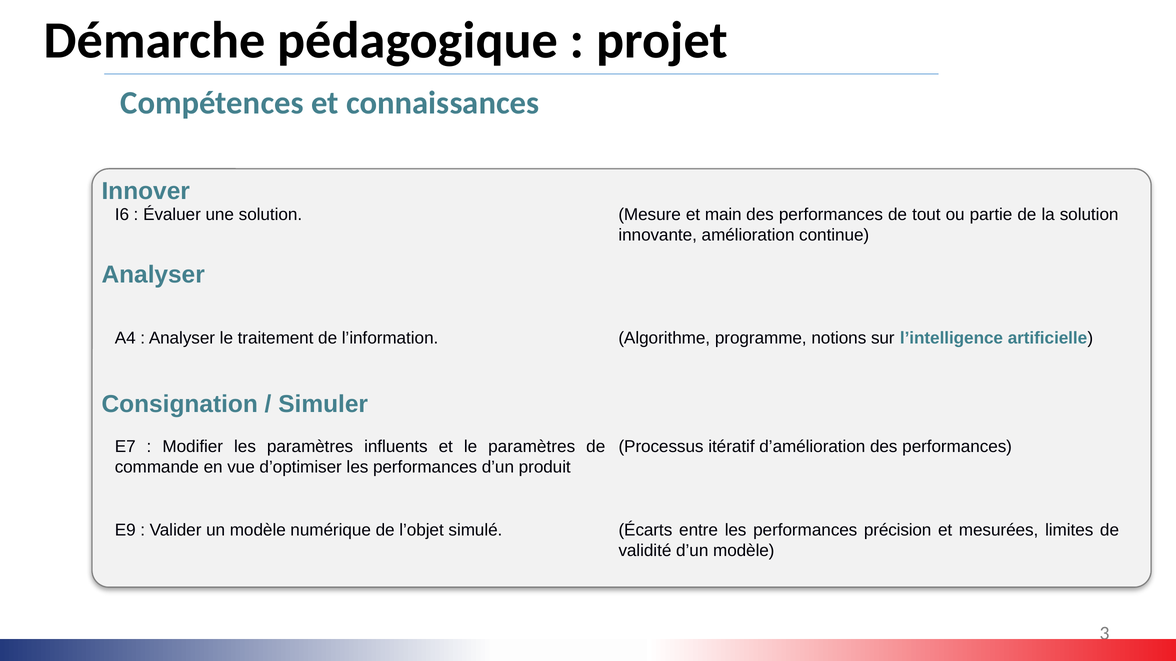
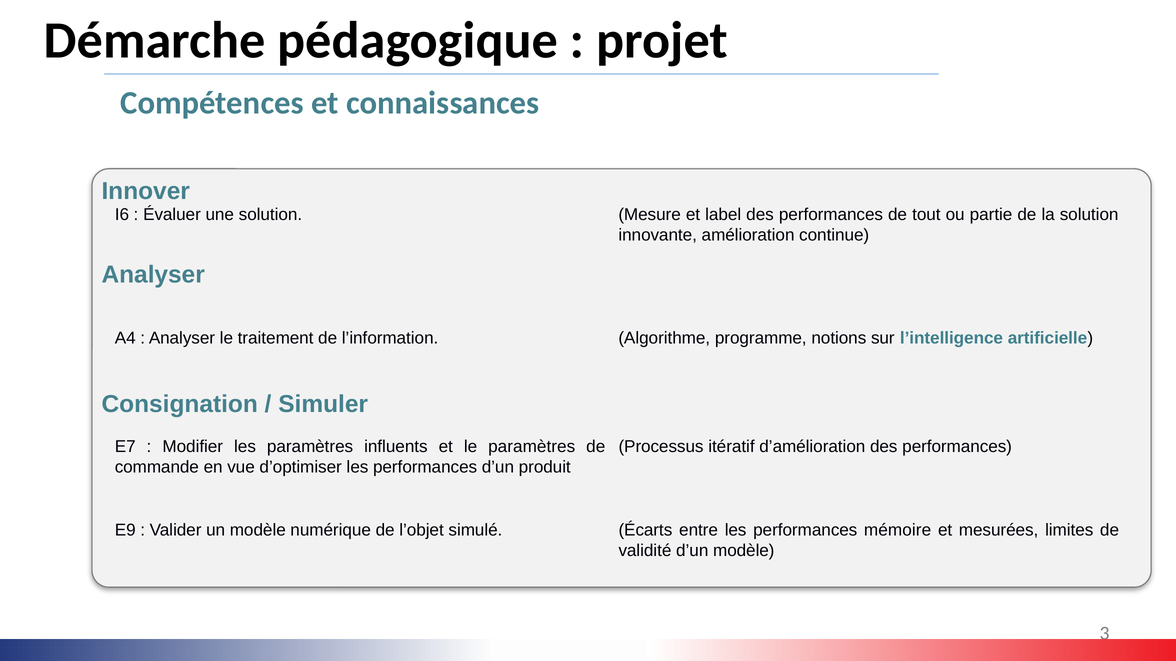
main: main -> label (723, 215)
précision: précision -> mémoire (898, 530)
